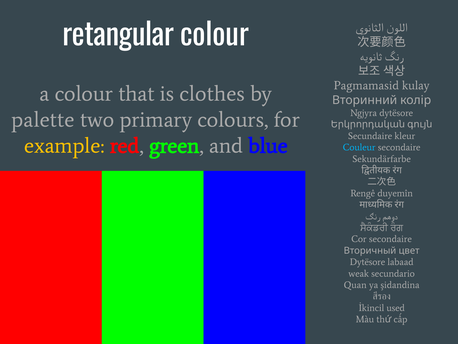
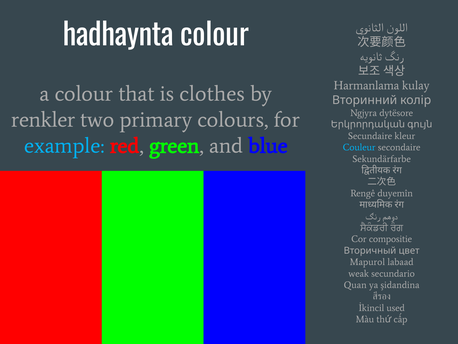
retangular: retangular -> hadhaynta (118, 35)
Pagmamasid: Pagmamasid -> Harmanlama (366, 86)
palette: palette -> renkler (43, 119)
example colour: yellow -> light blue (64, 145)
Cor secondaire: secondaire -> compositie (390, 239)
Dytësore: Dytësore -> Mapurol (367, 262)
